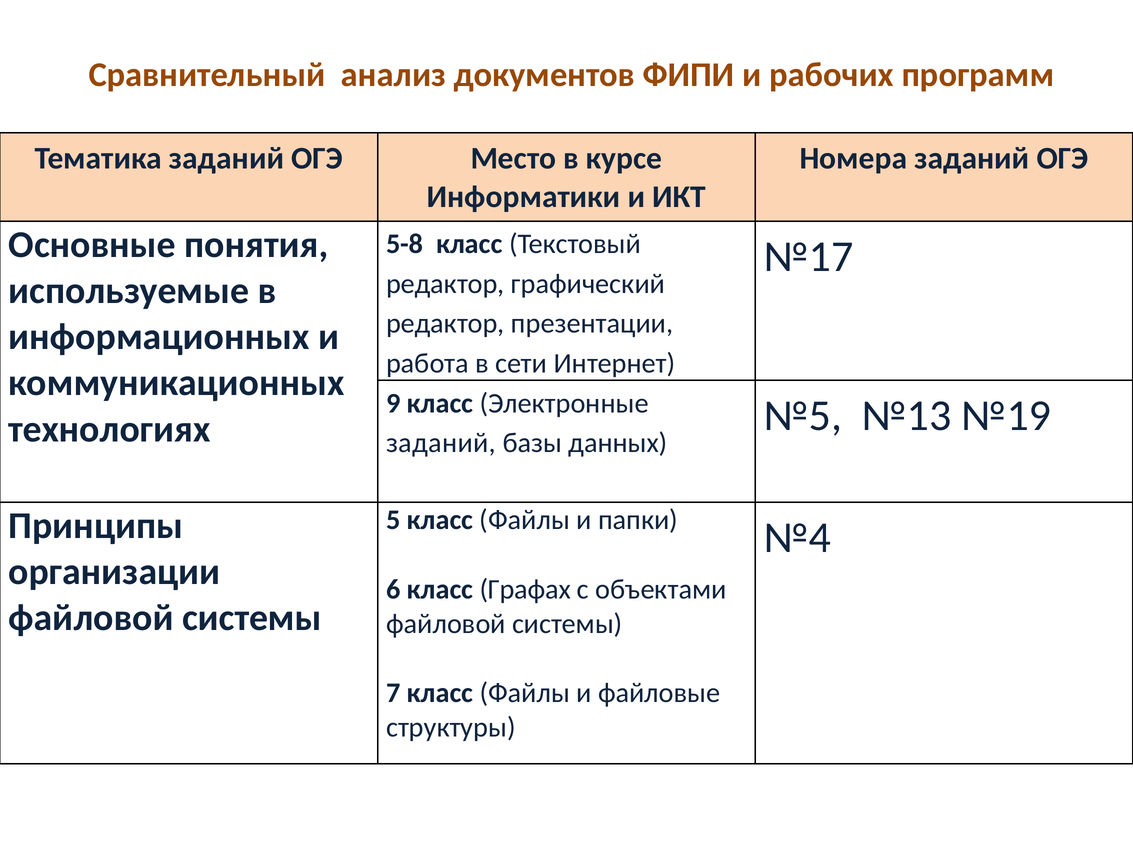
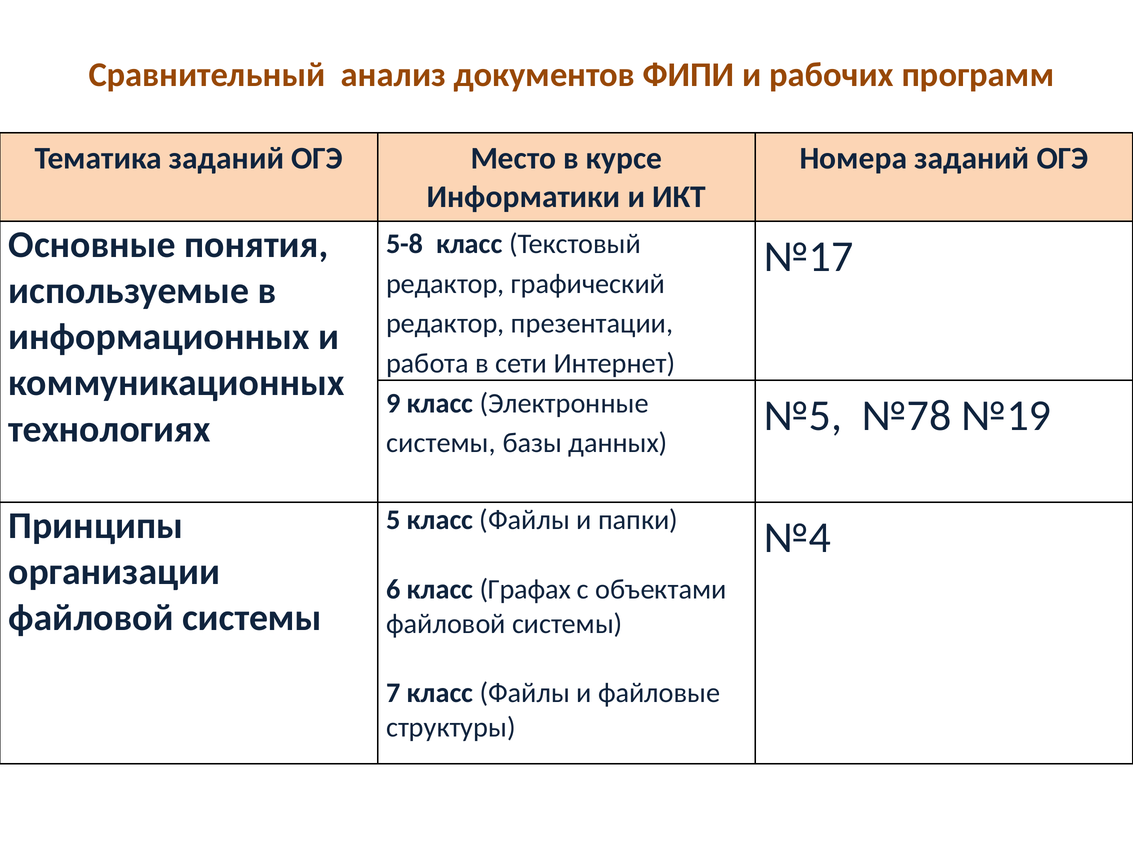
№13: №13 -> №78 (907, 416)
заданий: заданий -> системы (441, 443)
